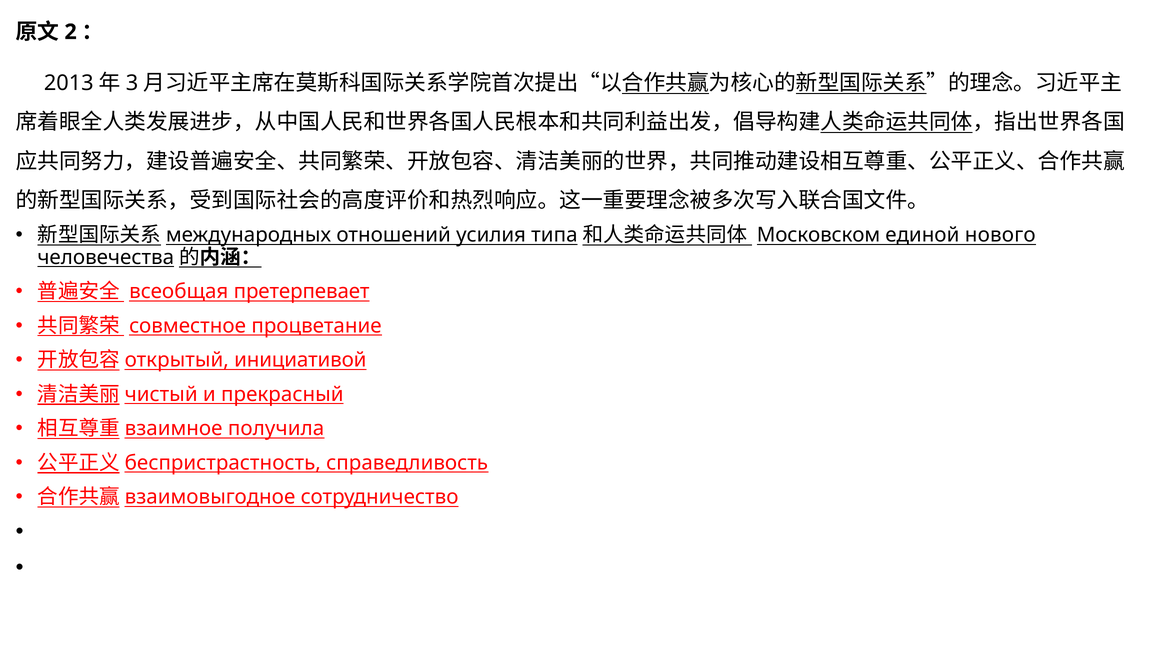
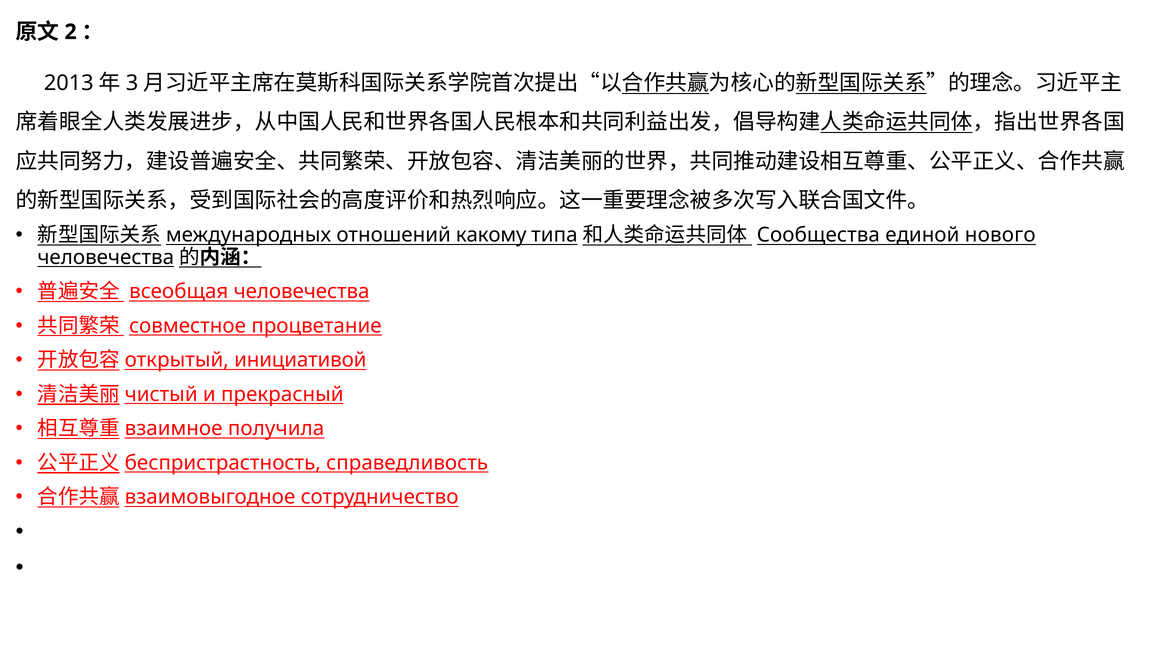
усилия: усилия -> какому (491, 235)
Московском: Московском -> Сообщества (818, 235)
претерпевает: претерпевает -> человечества (302, 292)
